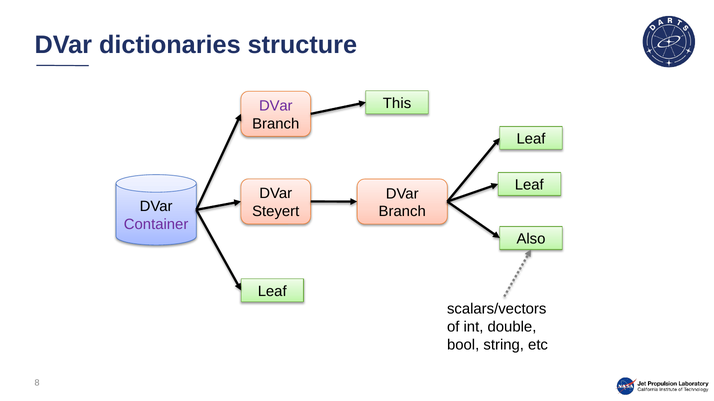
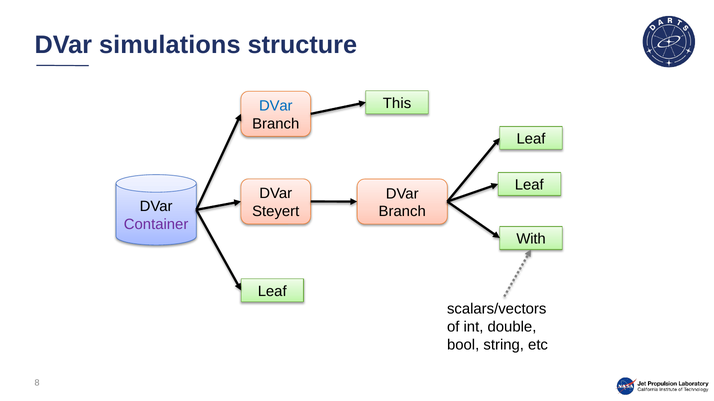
dictionaries: dictionaries -> simulations (170, 45)
DVar colour: purple -> blue (276, 106)
Also: Also -> With (531, 239)
